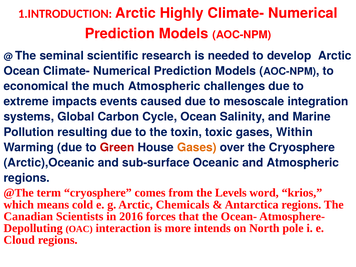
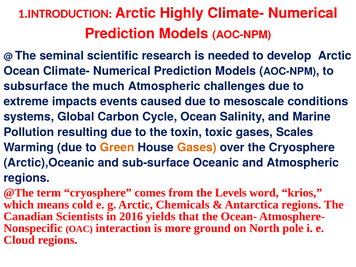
economical: economical -> subsurface (36, 86)
integration: integration -> conditions (318, 102)
Within: Within -> Scales (295, 132)
Green colour: red -> orange (117, 147)
forces: forces -> yields (161, 216)
Depolluting: Depolluting -> Nonspecific (33, 228)
intends: intends -> ground (212, 228)
